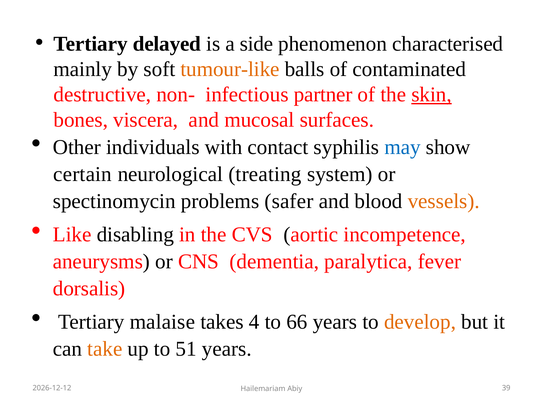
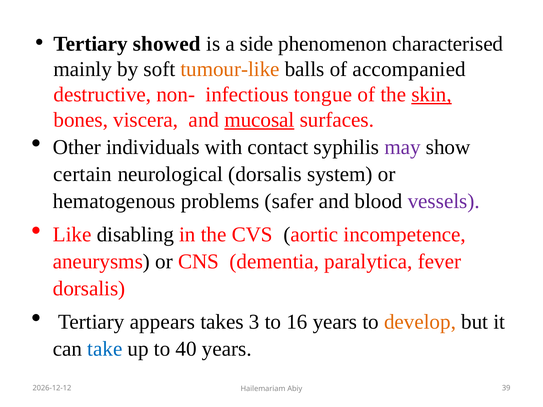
delayed: delayed -> showed (167, 44)
contaminated: contaminated -> accompanied (409, 69)
partner: partner -> tongue (323, 95)
mucosal underline: none -> present (259, 120)
may colour: blue -> purple (403, 147)
neurological treating: treating -> dorsalis (265, 174)
spectinomycin: spectinomycin -> hematogenous (114, 201)
vessels colour: orange -> purple (444, 201)
malaise: malaise -> appears (162, 322)
4: 4 -> 3 (254, 322)
66: 66 -> 16 (297, 322)
take colour: orange -> blue (105, 349)
51: 51 -> 40 (186, 349)
